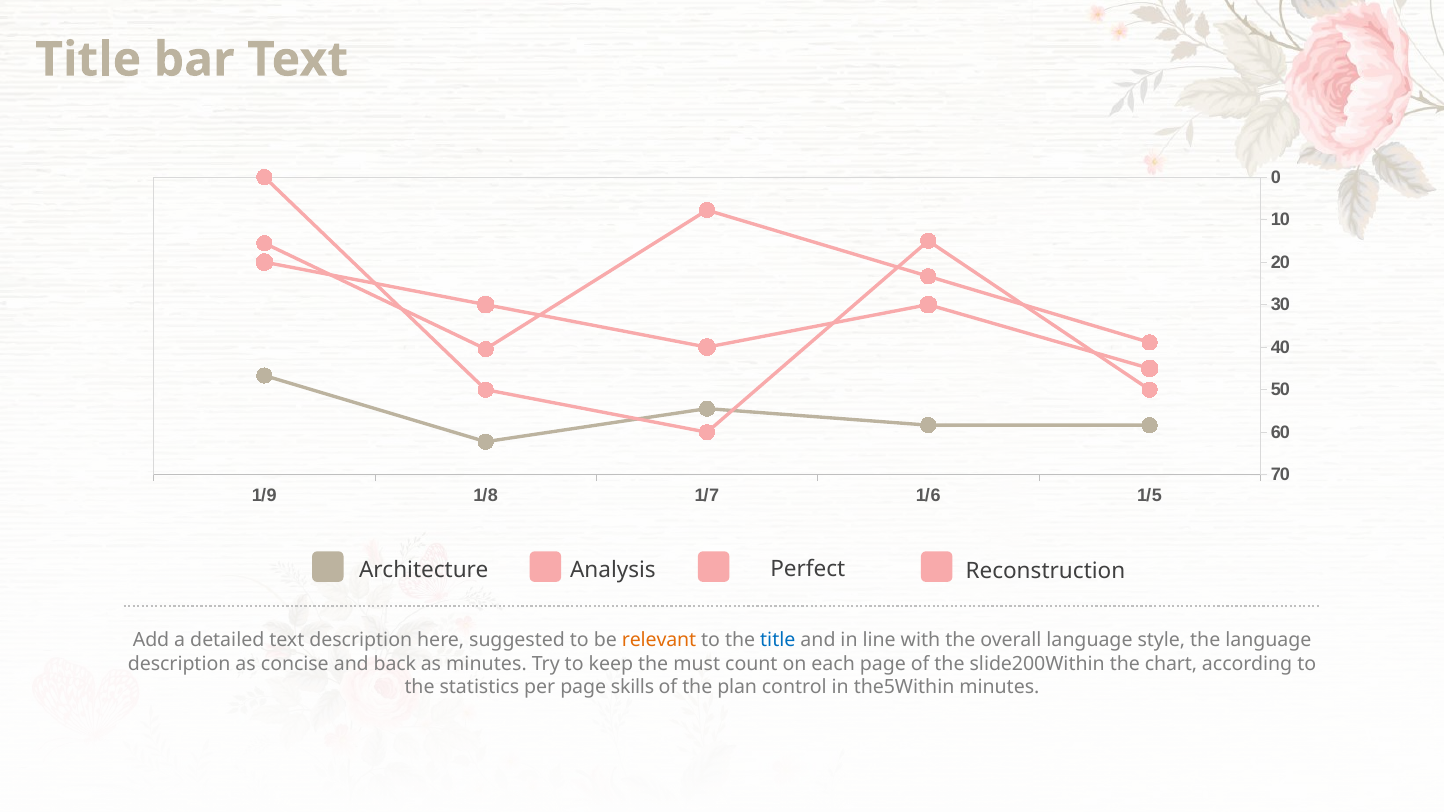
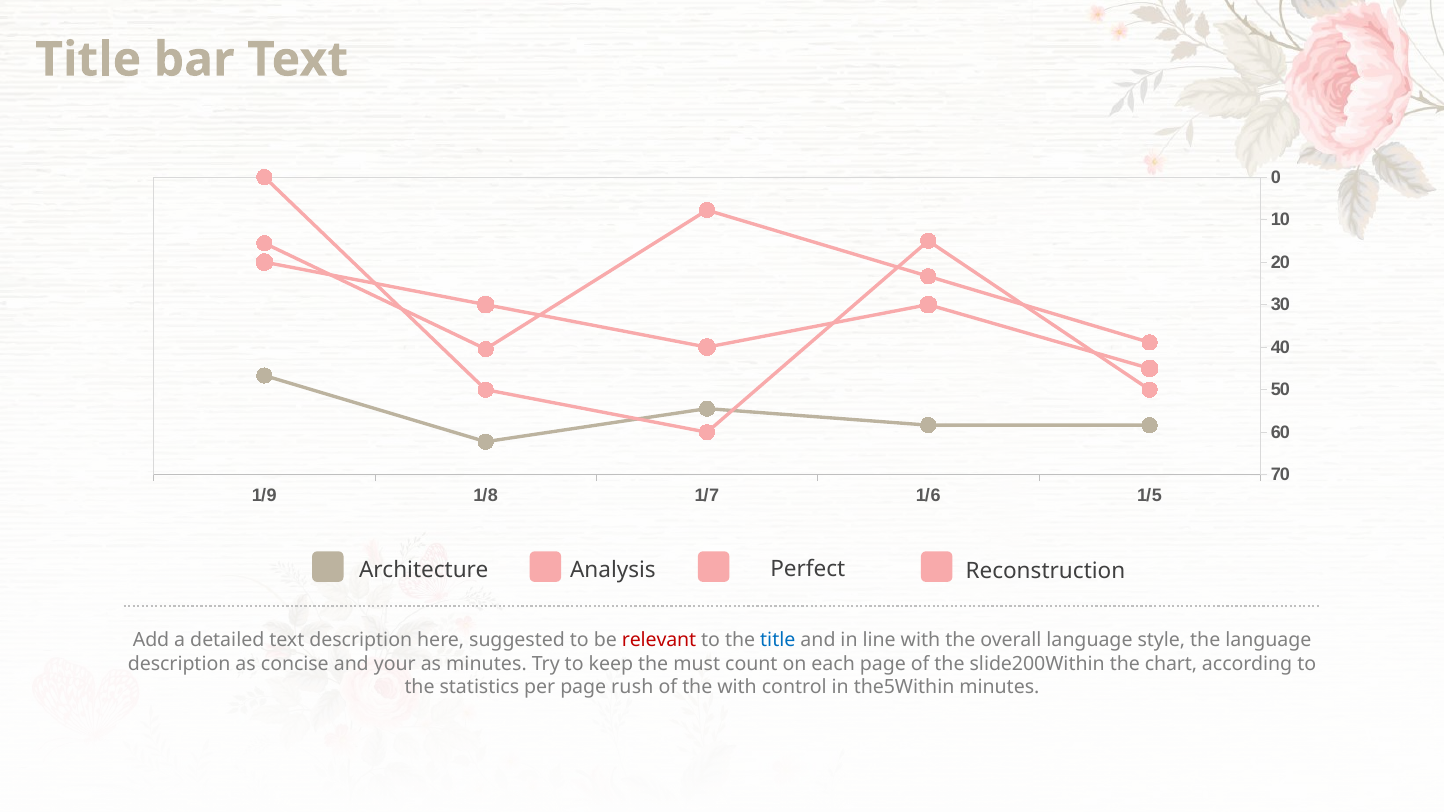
relevant colour: orange -> red (659, 640)
back: back -> your (395, 664)
skills: skills -> rush (632, 687)
the plan: plan -> with (737, 687)
